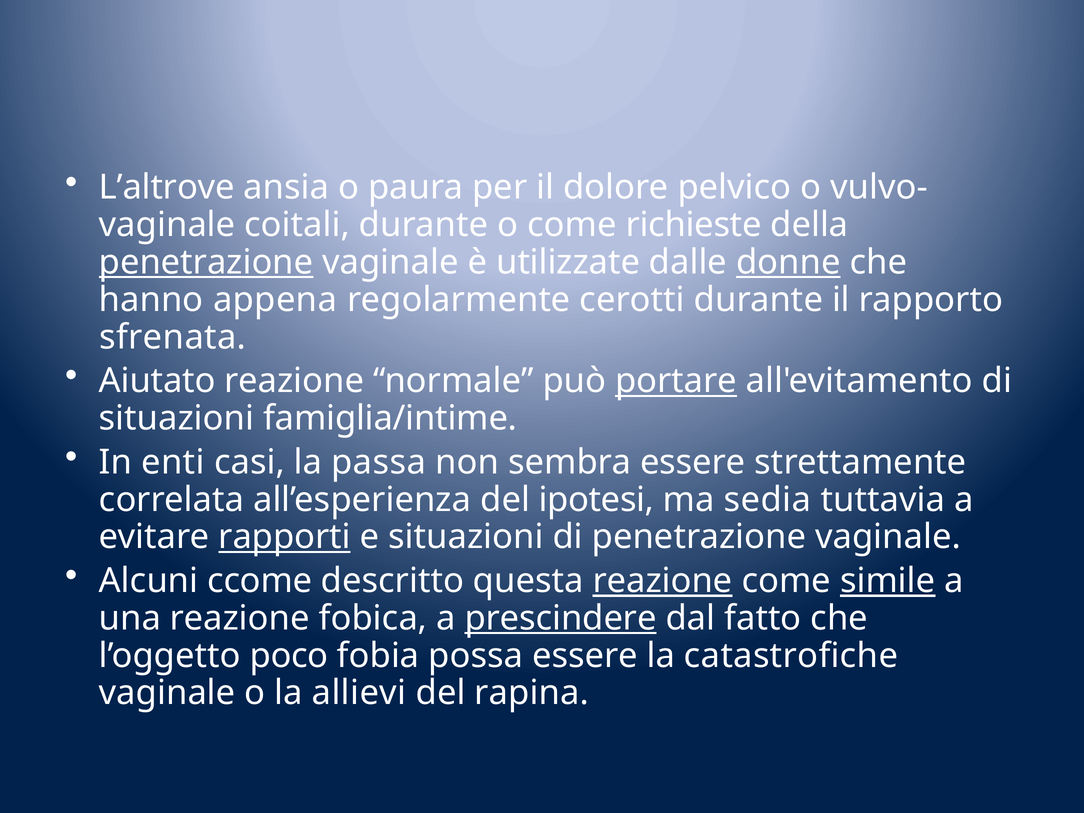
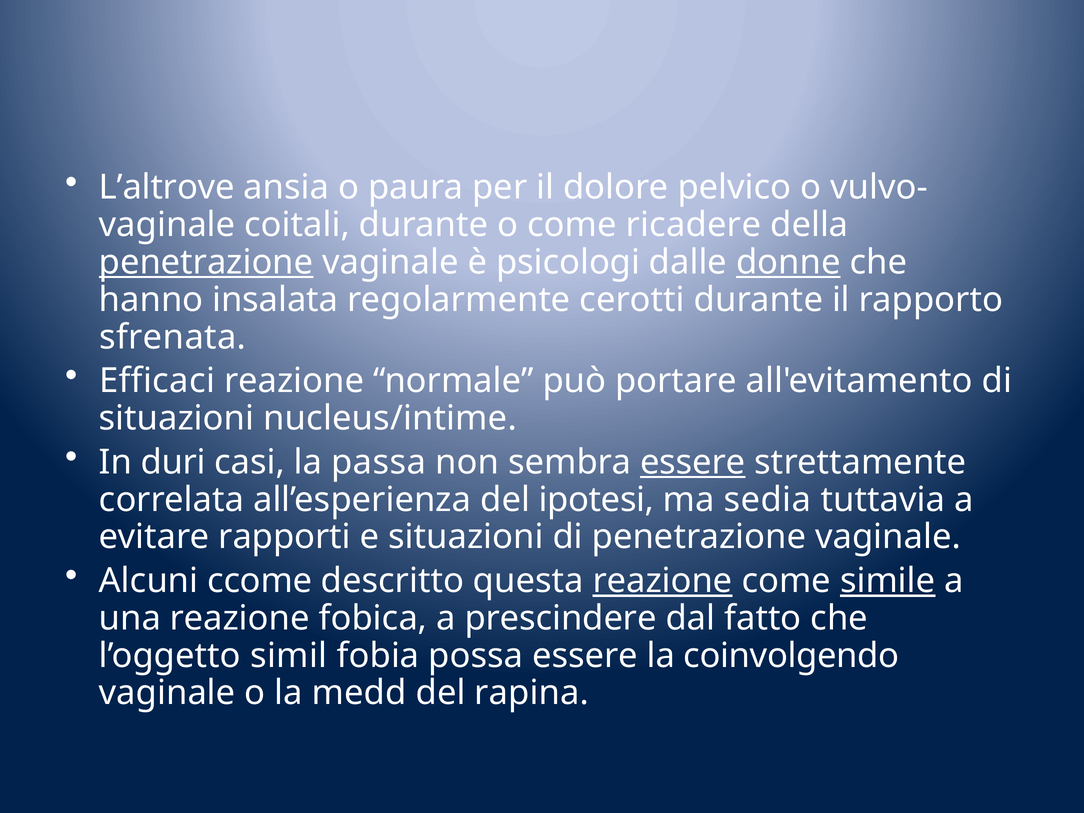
richieste: richieste -> ricadere (693, 225)
utilizzate: utilizzate -> psicologi (568, 262)
appena: appena -> insalata (275, 300)
Aiutato: Aiutato -> Efficaci (157, 381)
portare underline: present -> none (676, 381)
famiglia/intime: famiglia/intime -> nucleus/intime (390, 418)
enti: enti -> duri (173, 462)
essere underline: none -> present (693, 462)
rapporti underline: present -> none (285, 537)
prescindere underline: present -> none (561, 618)
poco: poco -> simil (289, 656)
catastrofiche: catastrofiche -> coinvolgendo (791, 656)
allievi: allievi -> medd (359, 693)
